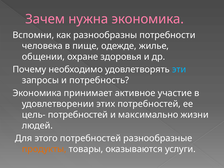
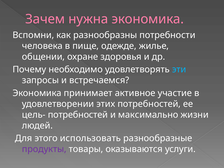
потребность: потребность -> встречаемся (99, 80)
этого потребностей: потребностей -> использовать (90, 138)
продукты colour: orange -> purple (44, 149)
